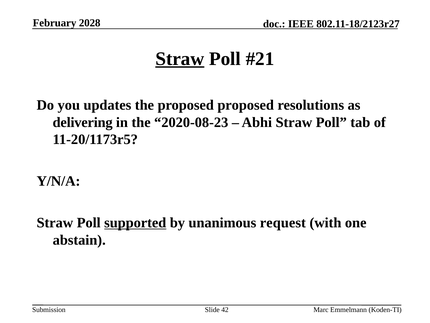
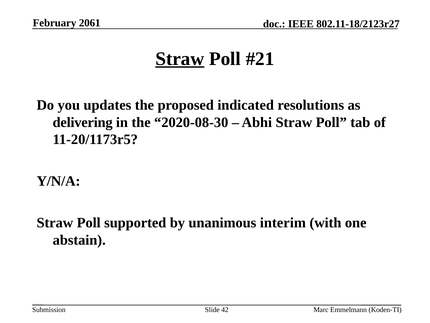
2028: 2028 -> 2061 (90, 23)
proposed proposed: proposed -> indicated (246, 105)
2020-08-23: 2020-08-23 -> 2020-08-30 (191, 122)
supported underline: present -> none (135, 222)
request: request -> interim (283, 222)
